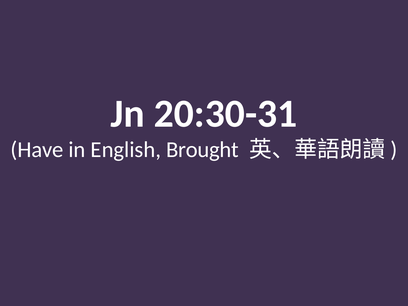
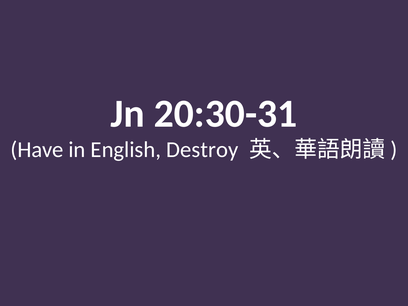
Brought: Brought -> Destroy (202, 150)
